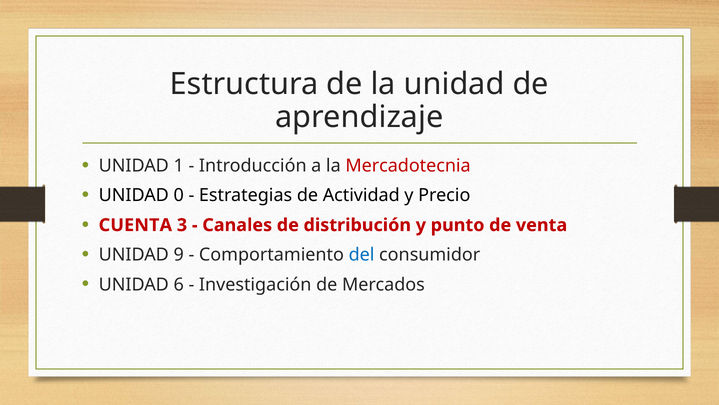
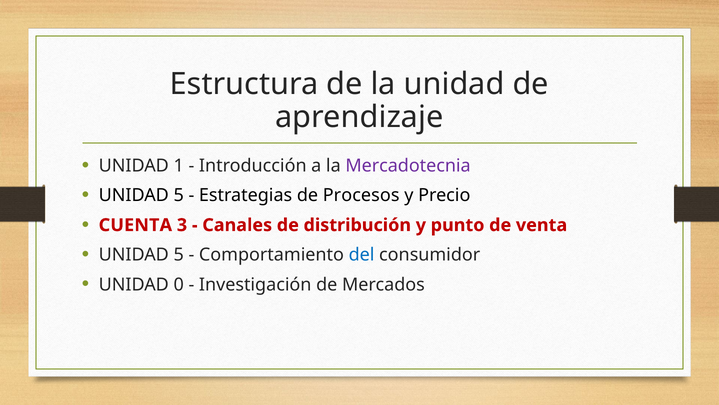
Mercadotecnia colour: red -> purple (408, 166)
0: 0 -> 5 (179, 195)
Actividad: Actividad -> Procesos (361, 195)
9: 9 -> 5 (179, 255)
6: 6 -> 0 (179, 284)
